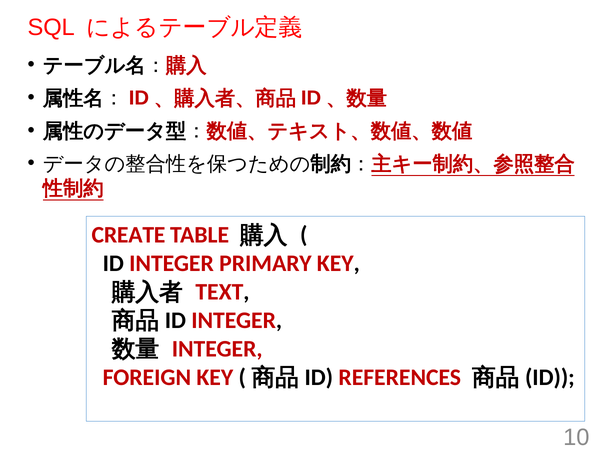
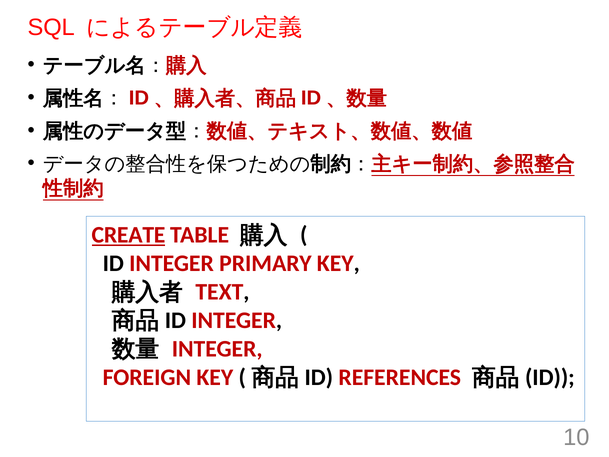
CREATE underline: none -> present (129, 235)
